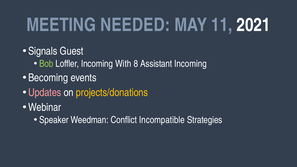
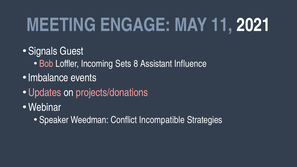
NEEDED: NEEDED -> ENGAGE (135, 25)
Bob colour: light green -> pink (46, 64)
With: With -> Sets (123, 64)
Assistant Incoming: Incoming -> Influence (190, 64)
Becoming: Becoming -> Imbalance (48, 78)
projects/donations colour: yellow -> pink (112, 93)
